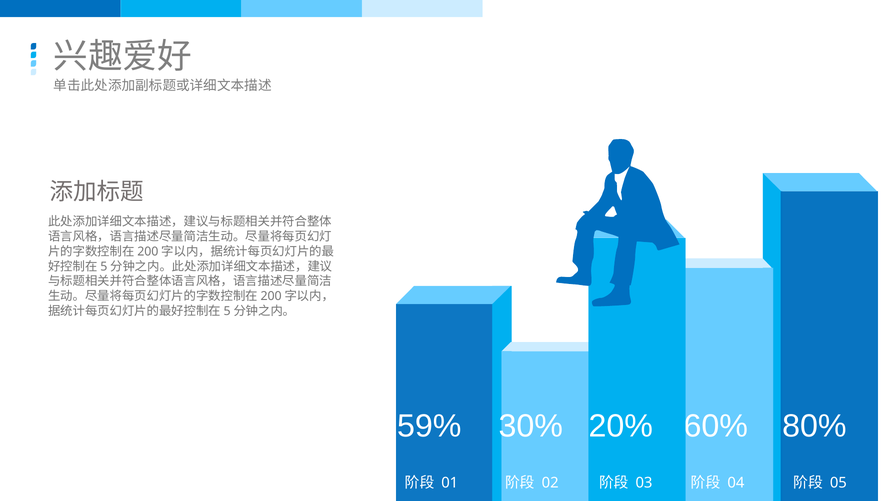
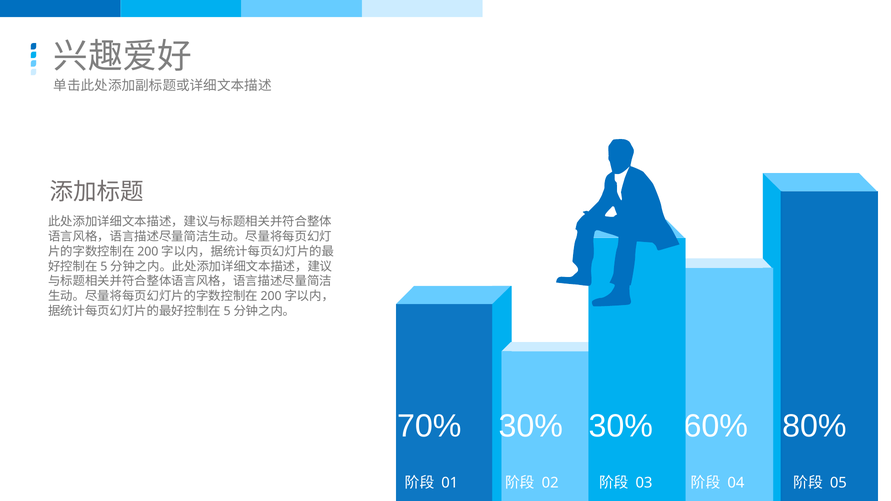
59%: 59% -> 70% (429, 427)
20%: 20% -> 30% (621, 427)
